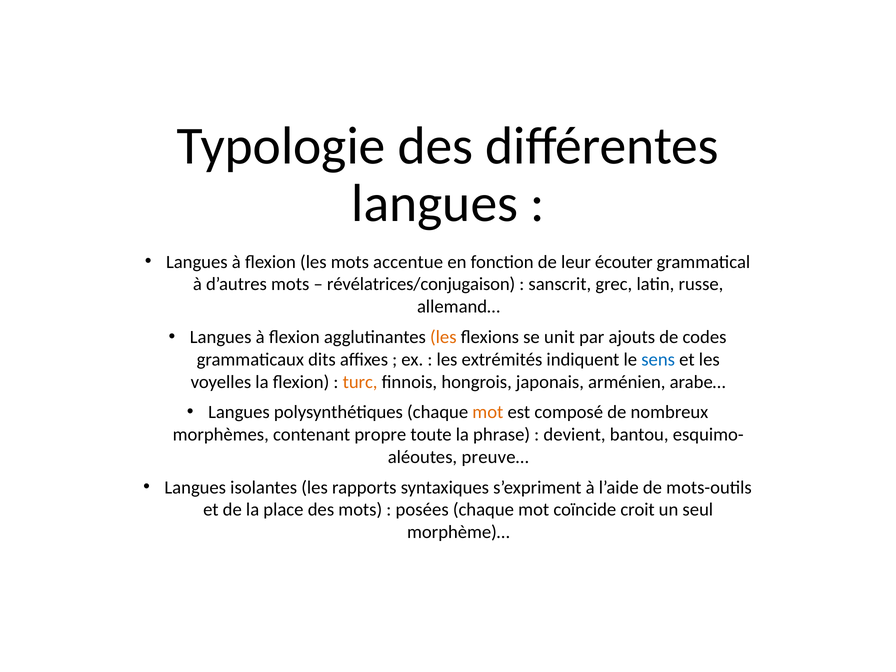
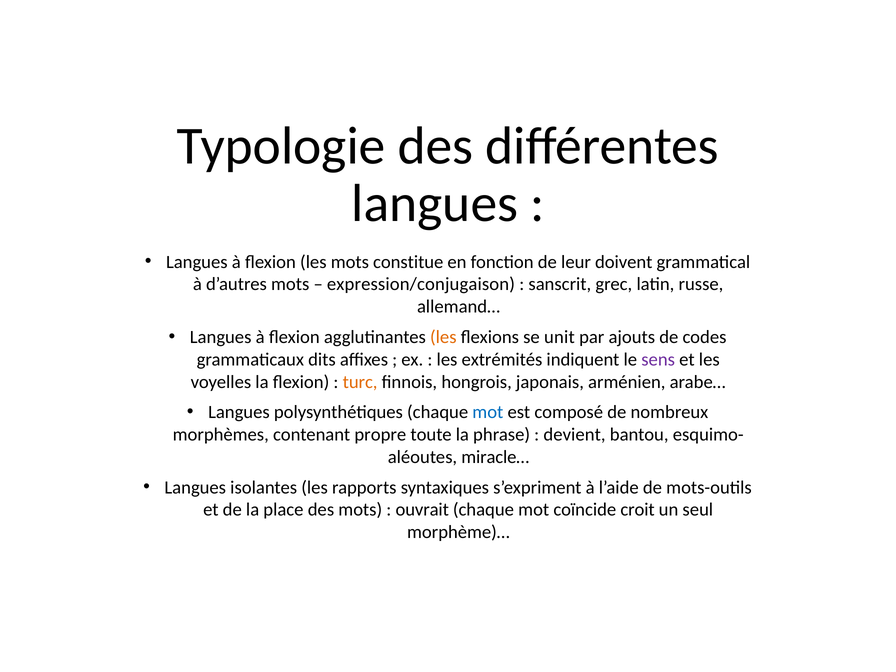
accentue: accentue -> constitue (408, 262)
écouter: écouter -> doivent (624, 262)
révélatrices/conjugaison: révélatrices/conjugaison -> expression/conjugaison (421, 284)
sens colour: blue -> purple (658, 359)
mot colour: orange -> blue (488, 412)
preuve…: preuve… -> miracle… (495, 457)
posées: posées -> ouvrait (422, 510)
